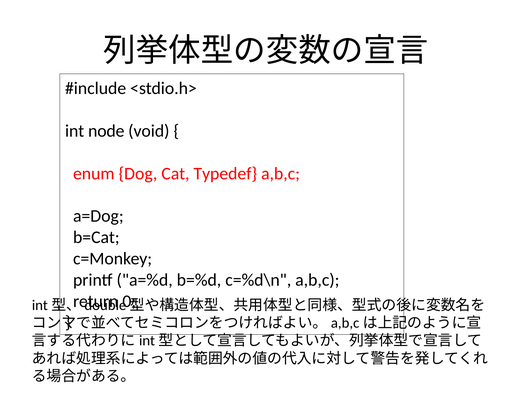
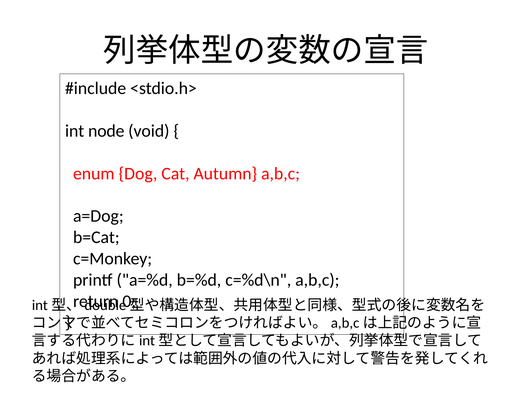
Typedef: Typedef -> Autumn (225, 173)
